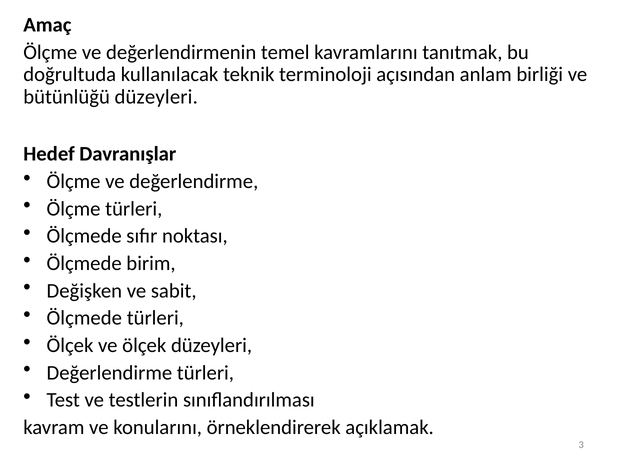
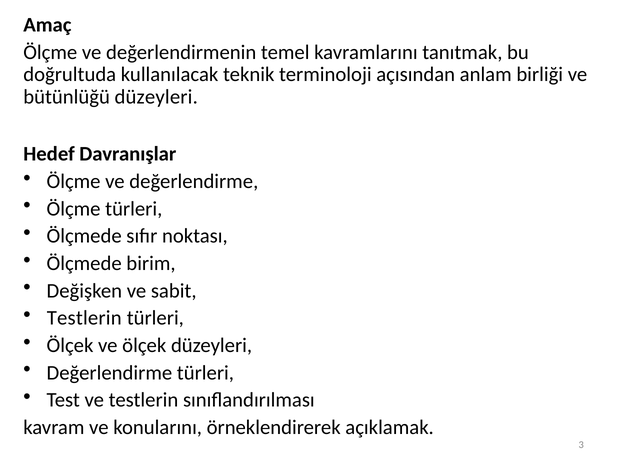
Ölçmede: Ölçmede -> Testlerin (84, 318)
